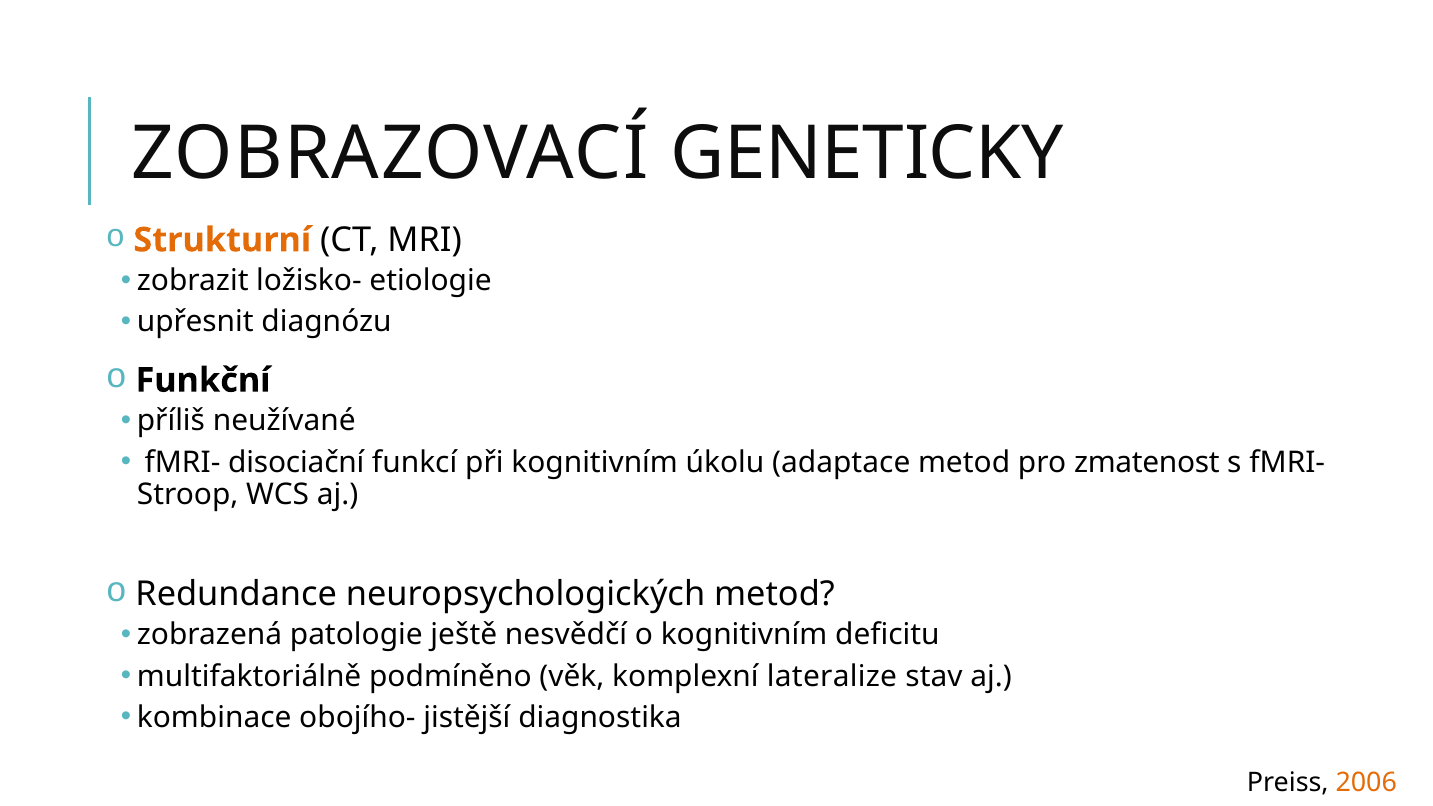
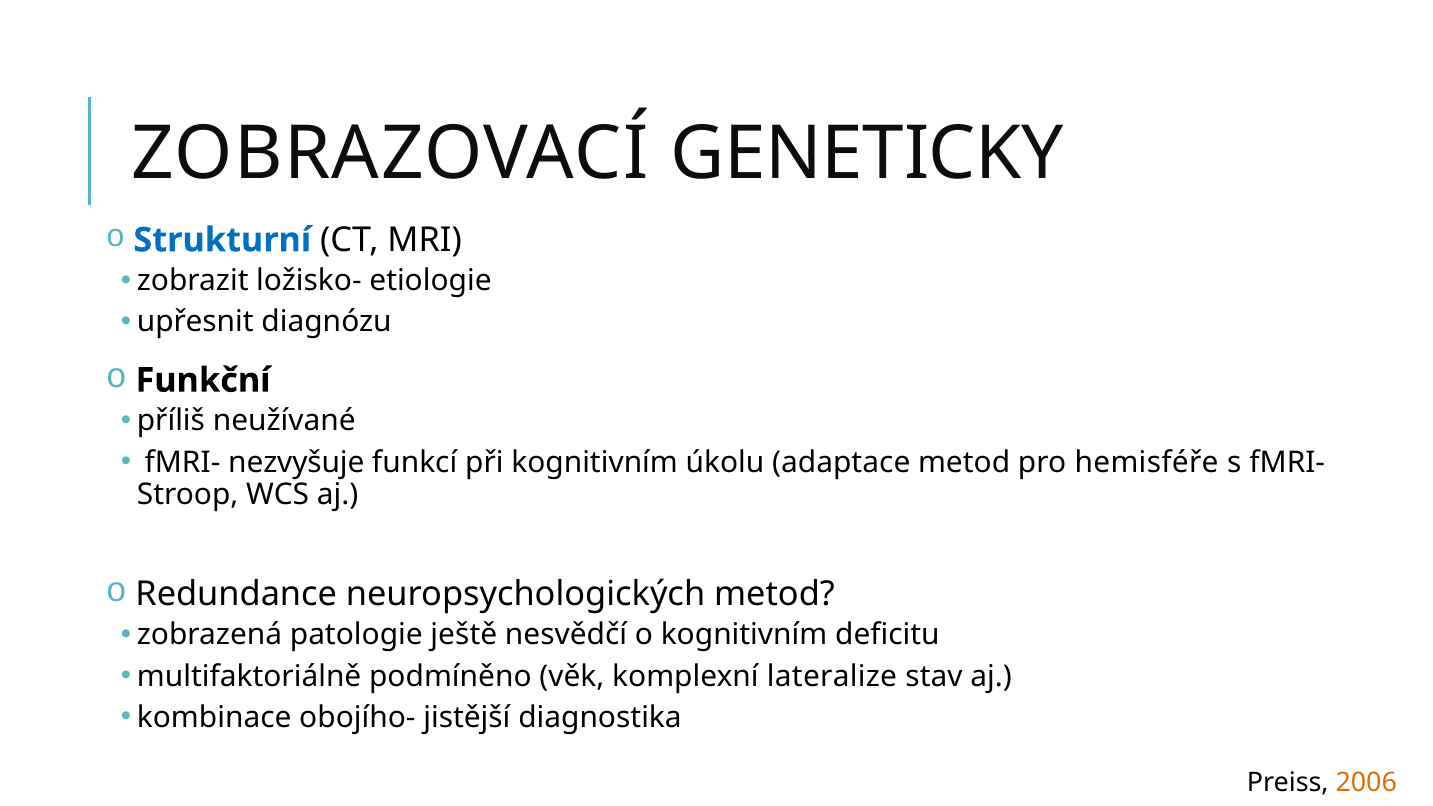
Strukturní colour: orange -> blue (222, 240)
disociační: disociační -> nezvyšuje (296, 462)
zmatenost: zmatenost -> hemisféře (1147, 462)
